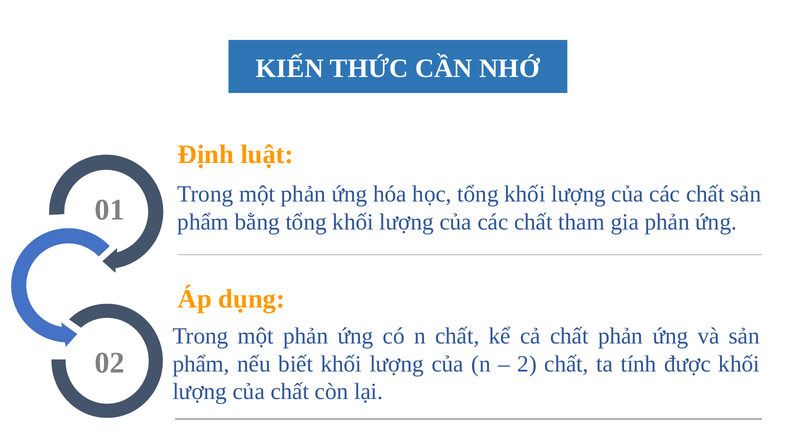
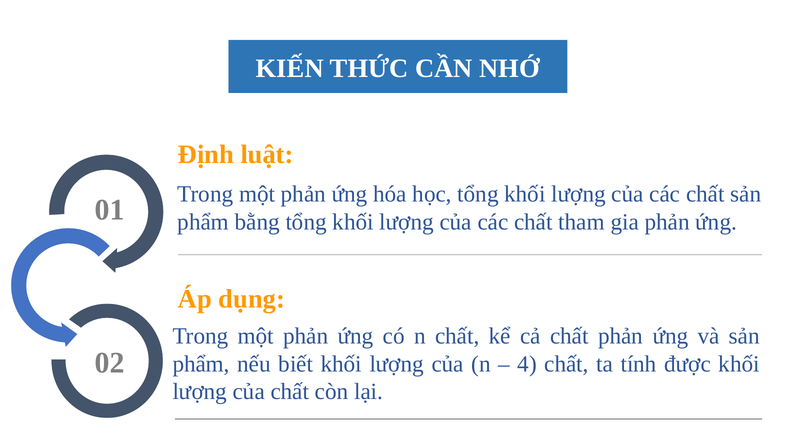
2: 2 -> 4 (527, 364)
